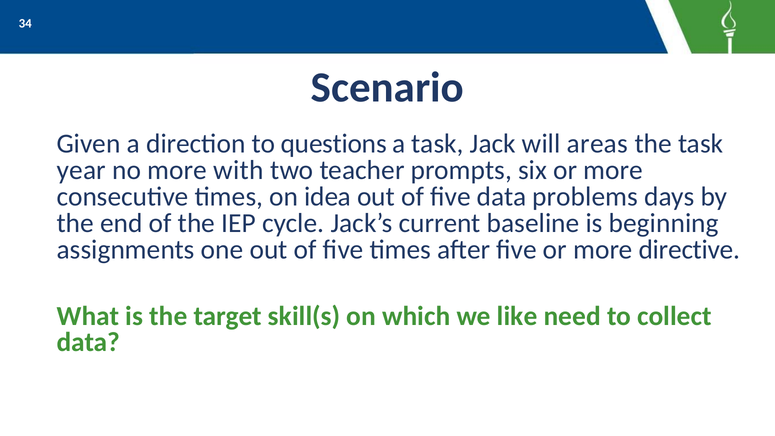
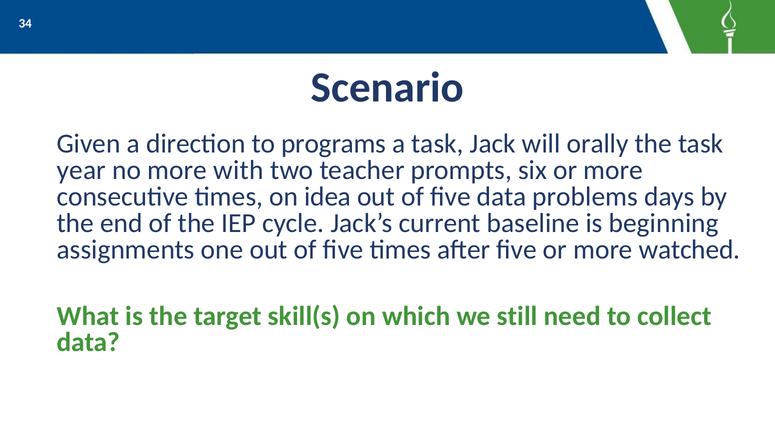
questions: questions -> programs (334, 144)
areas: areas -> orally (598, 144)
directive: directive -> watched (689, 249)
like: like -> still (517, 316)
